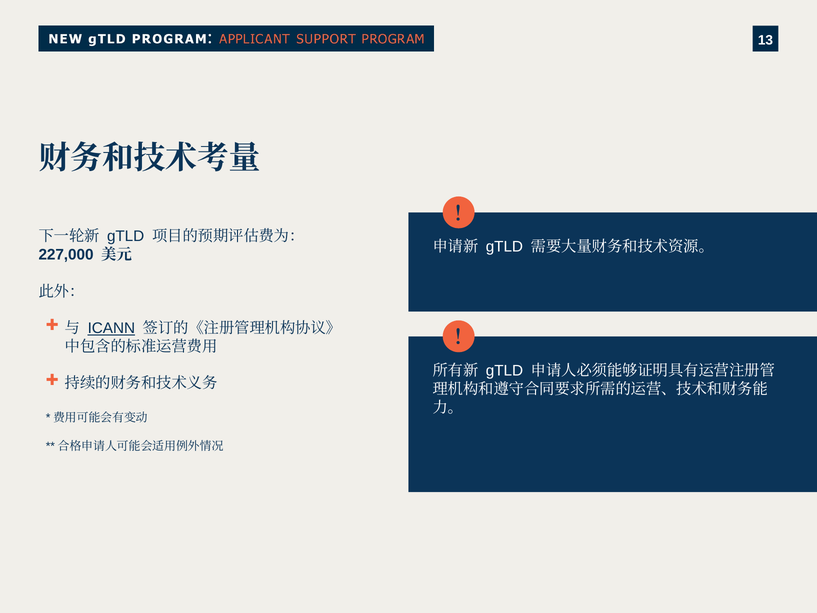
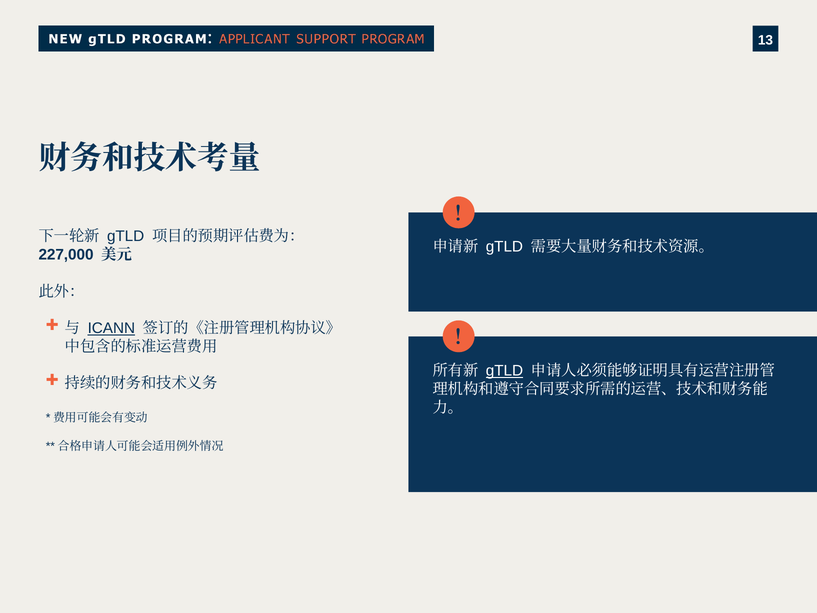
gTLD underline: none -> present (504, 371)
